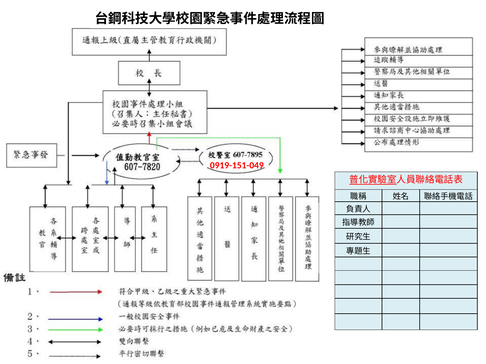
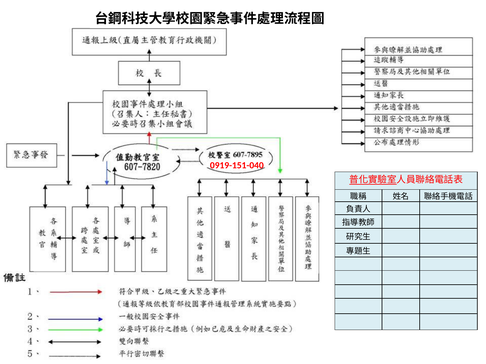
0919-151-049: 0919-151-049 -> 0919-151-040 (237, 166)
